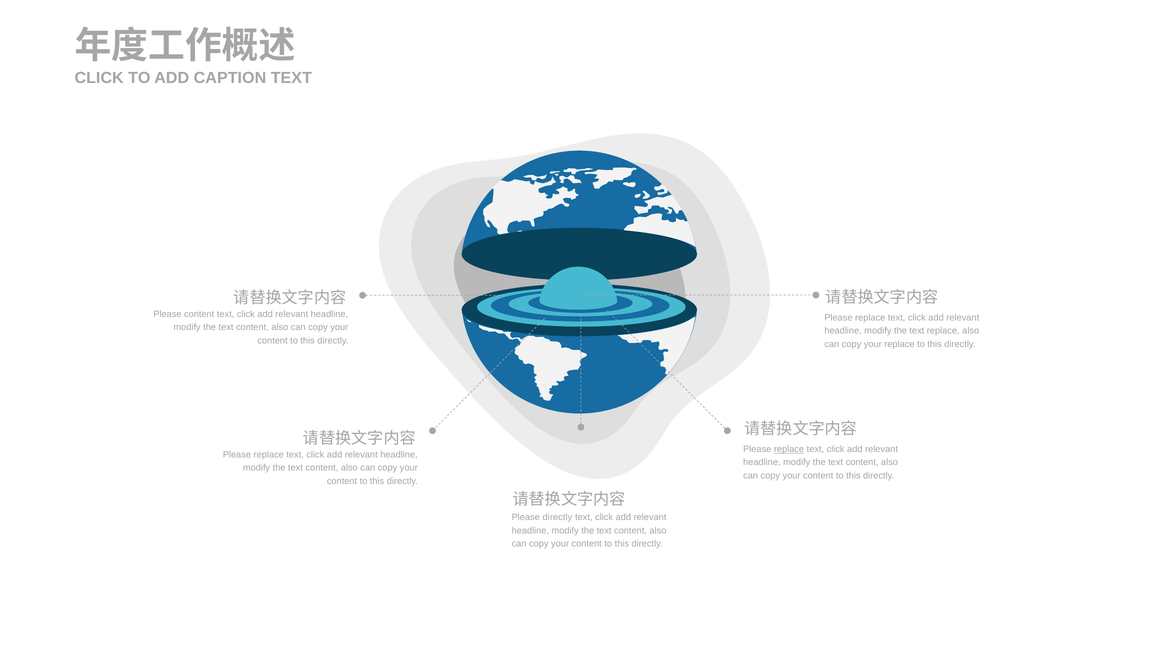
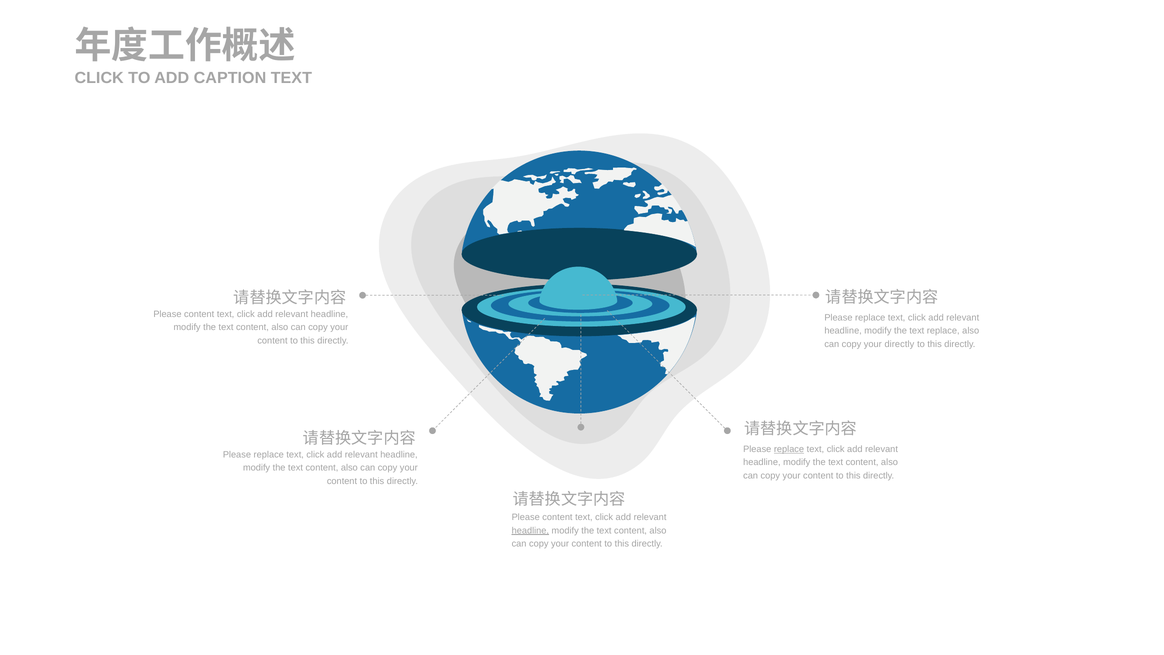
your replace: replace -> directly (899, 344)
directly: directly -> content (557, 517)
headline underline: none -> present (530, 530)
